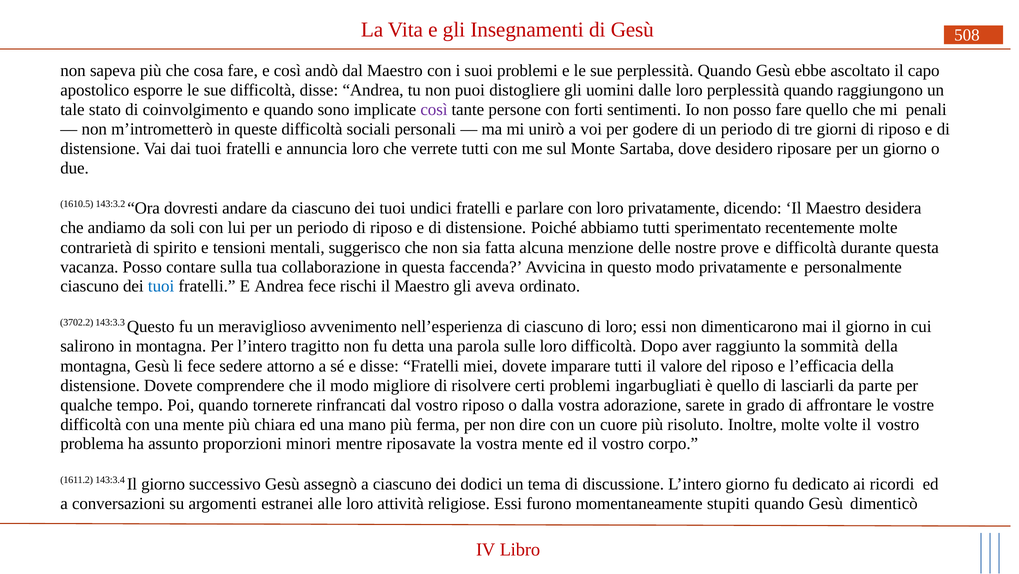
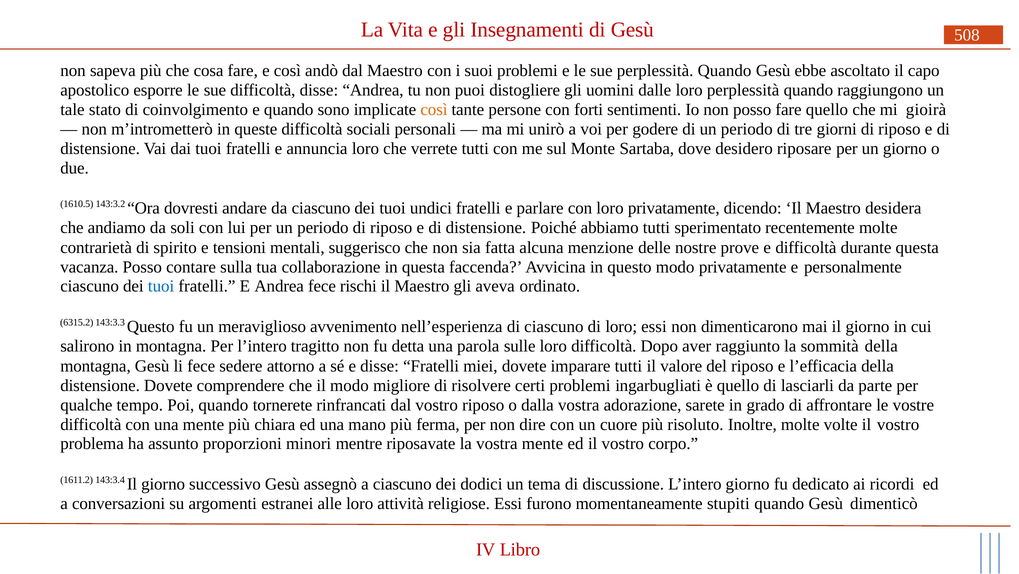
così colour: purple -> orange (434, 110)
penali: penali -> gioirà (926, 110)
3702.2: 3702.2 -> 6315.2 (77, 323)
